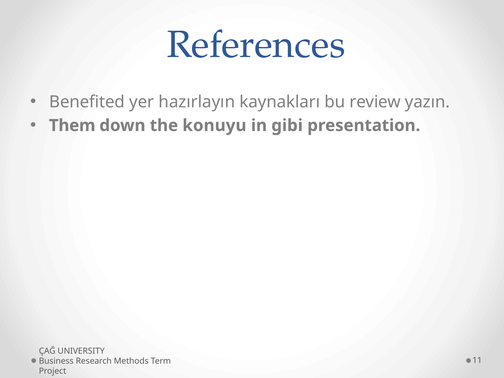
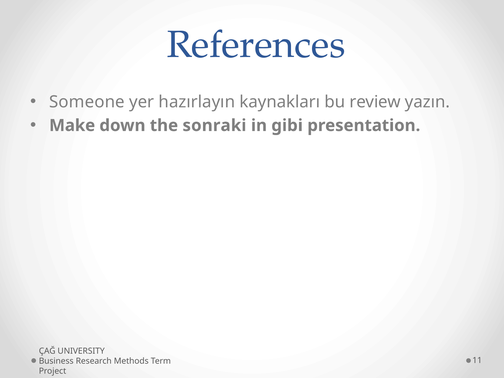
Benefited: Benefited -> Someone (87, 102)
Them: Them -> Make (72, 125)
konuyu: konuyu -> sonraki (214, 125)
